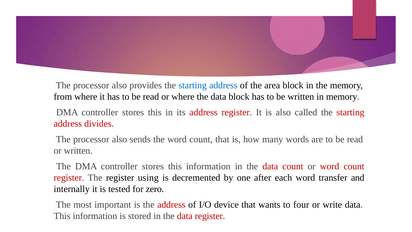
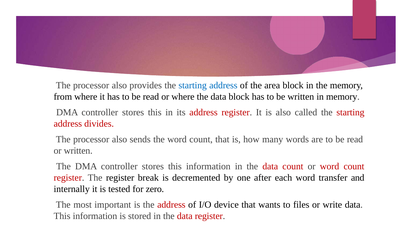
using: using -> break (148, 178)
four: four -> files (301, 205)
